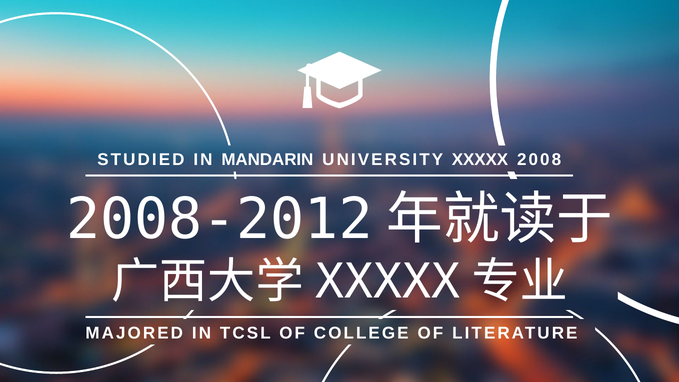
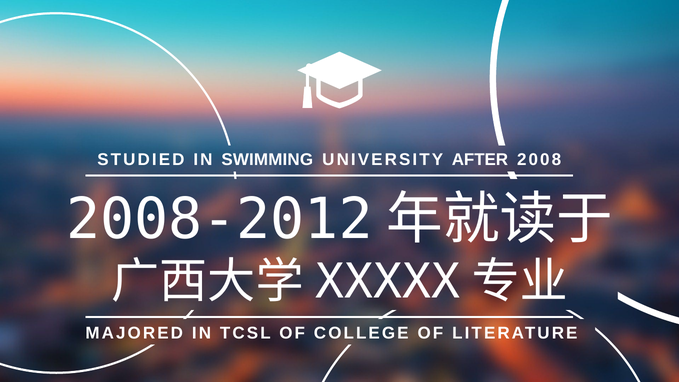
MANDARIN: MANDARIN -> SWIMMING (267, 160)
UNIVERSITY XXXXX: XXXXX -> AFTER (480, 160)
